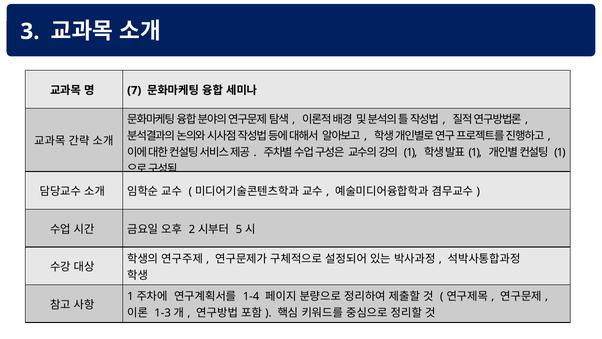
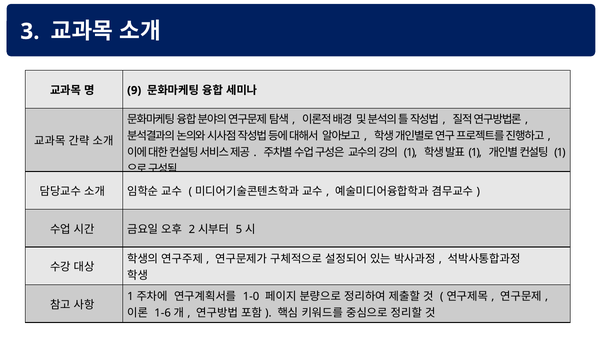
7: 7 -> 9 (134, 90)
1-4: 1-4 -> 1-0 (251, 296)
1-3: 1-3 -> 1-6 (163, 313)
